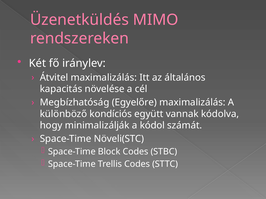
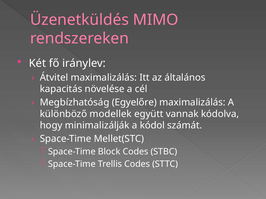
kondíciós: kondíciós -> modellek (111, 114)
Növeli(STC: Növeli(STC -> Mellet(STC (119, 139)
